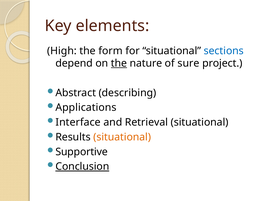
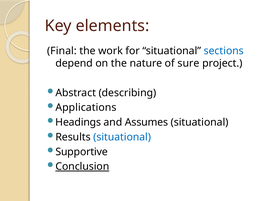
High: High -> Final (62, 51)
form: form -> work (111, 51)
the underline: present -> none (119, 63)
Interface: Interface -> Headings (78, 122)
Retrieval: Retrieval -> Assumes (147, 122)
situational colour: orange -> blue (122, 137)
